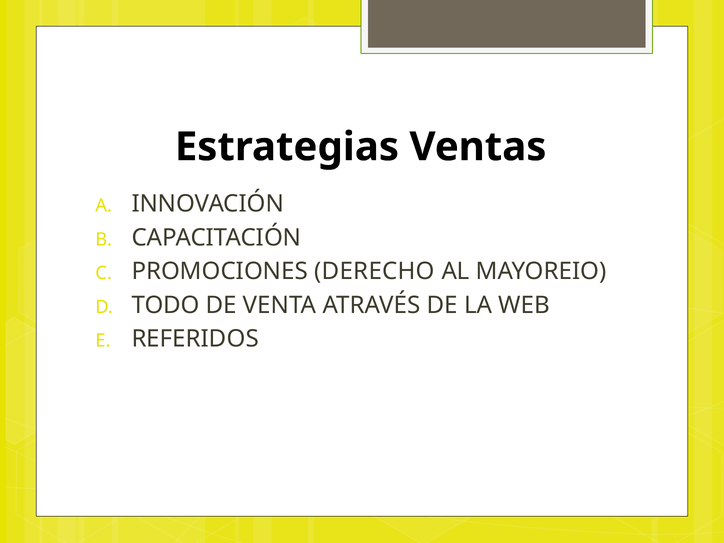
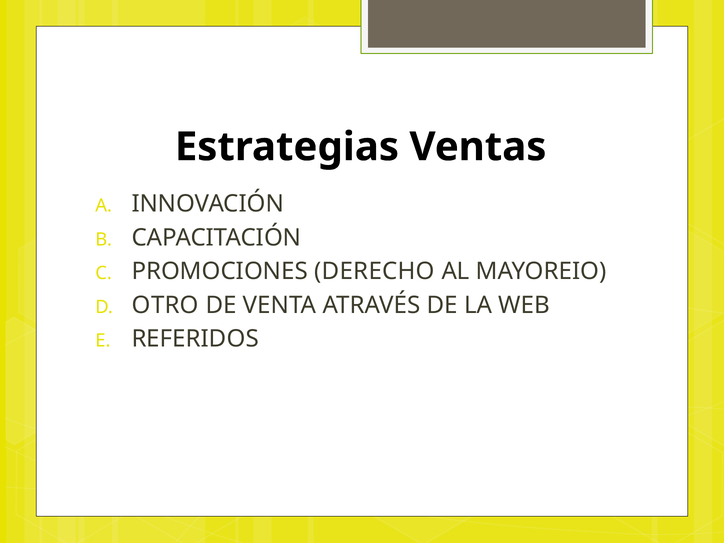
TODO: TODO -> OTRO (165, 305)
